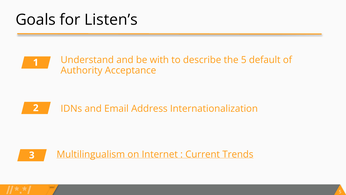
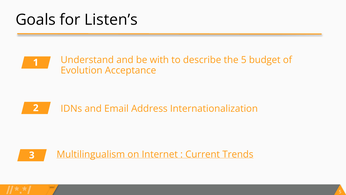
default: default -> budget (265, 60)
Authority: Authority -> Evolution (82, 70)
